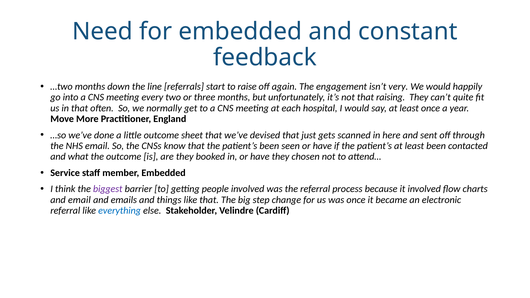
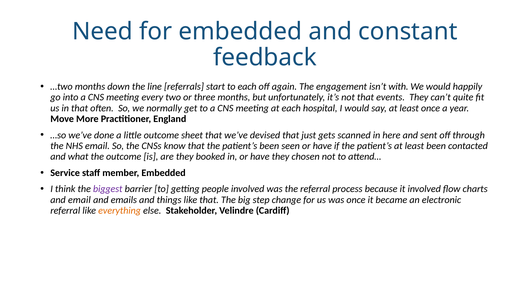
to raise: raise -> each (247, 87)
very: very -> with (398, 87)
raising: raising -> events (391, 97)
everything colour: blue -> orange (120, 211)
